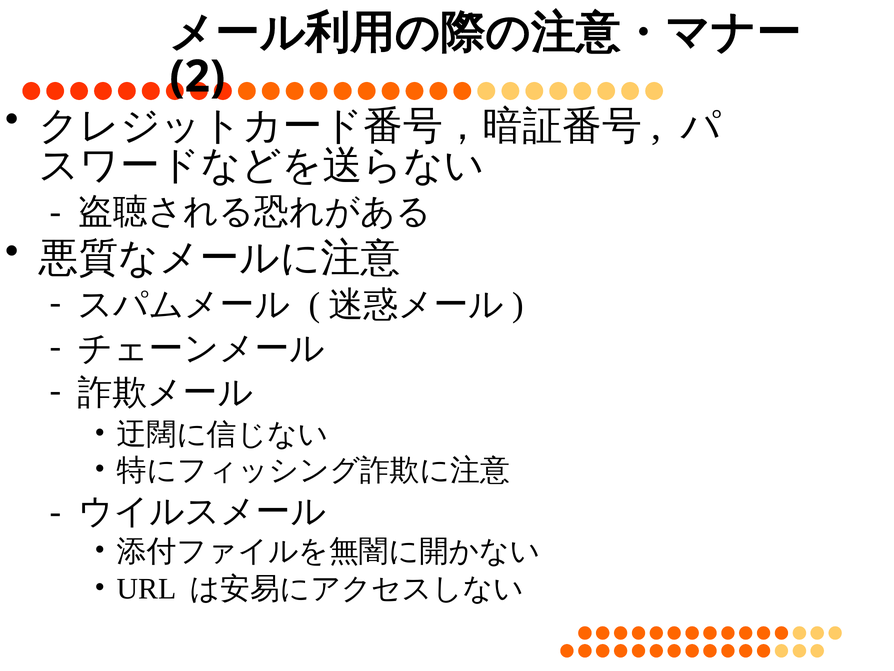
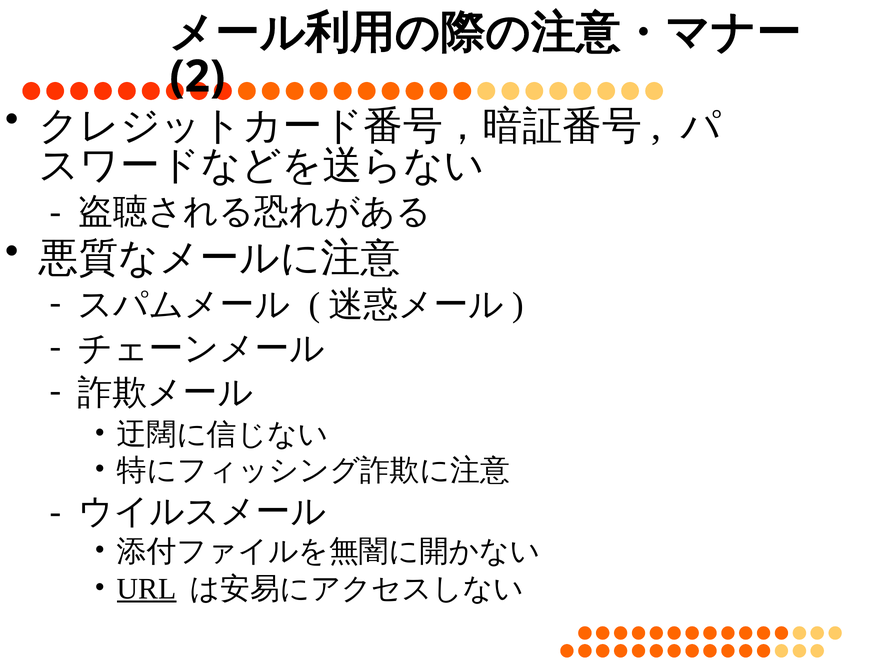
URL underline: none -> present (147, 588)
